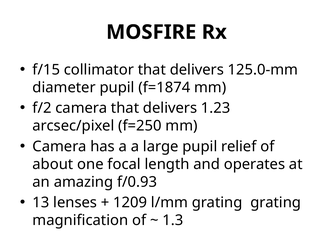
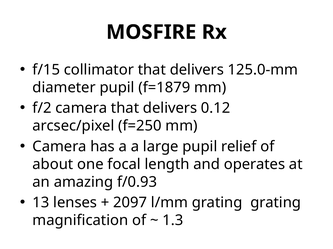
f=1874: f=1874 -> f=1879 (164, 88)
1.23: 1.23 -> 0.12 (216, 108)
1209: 1209 -> 2097 (130, 203)
